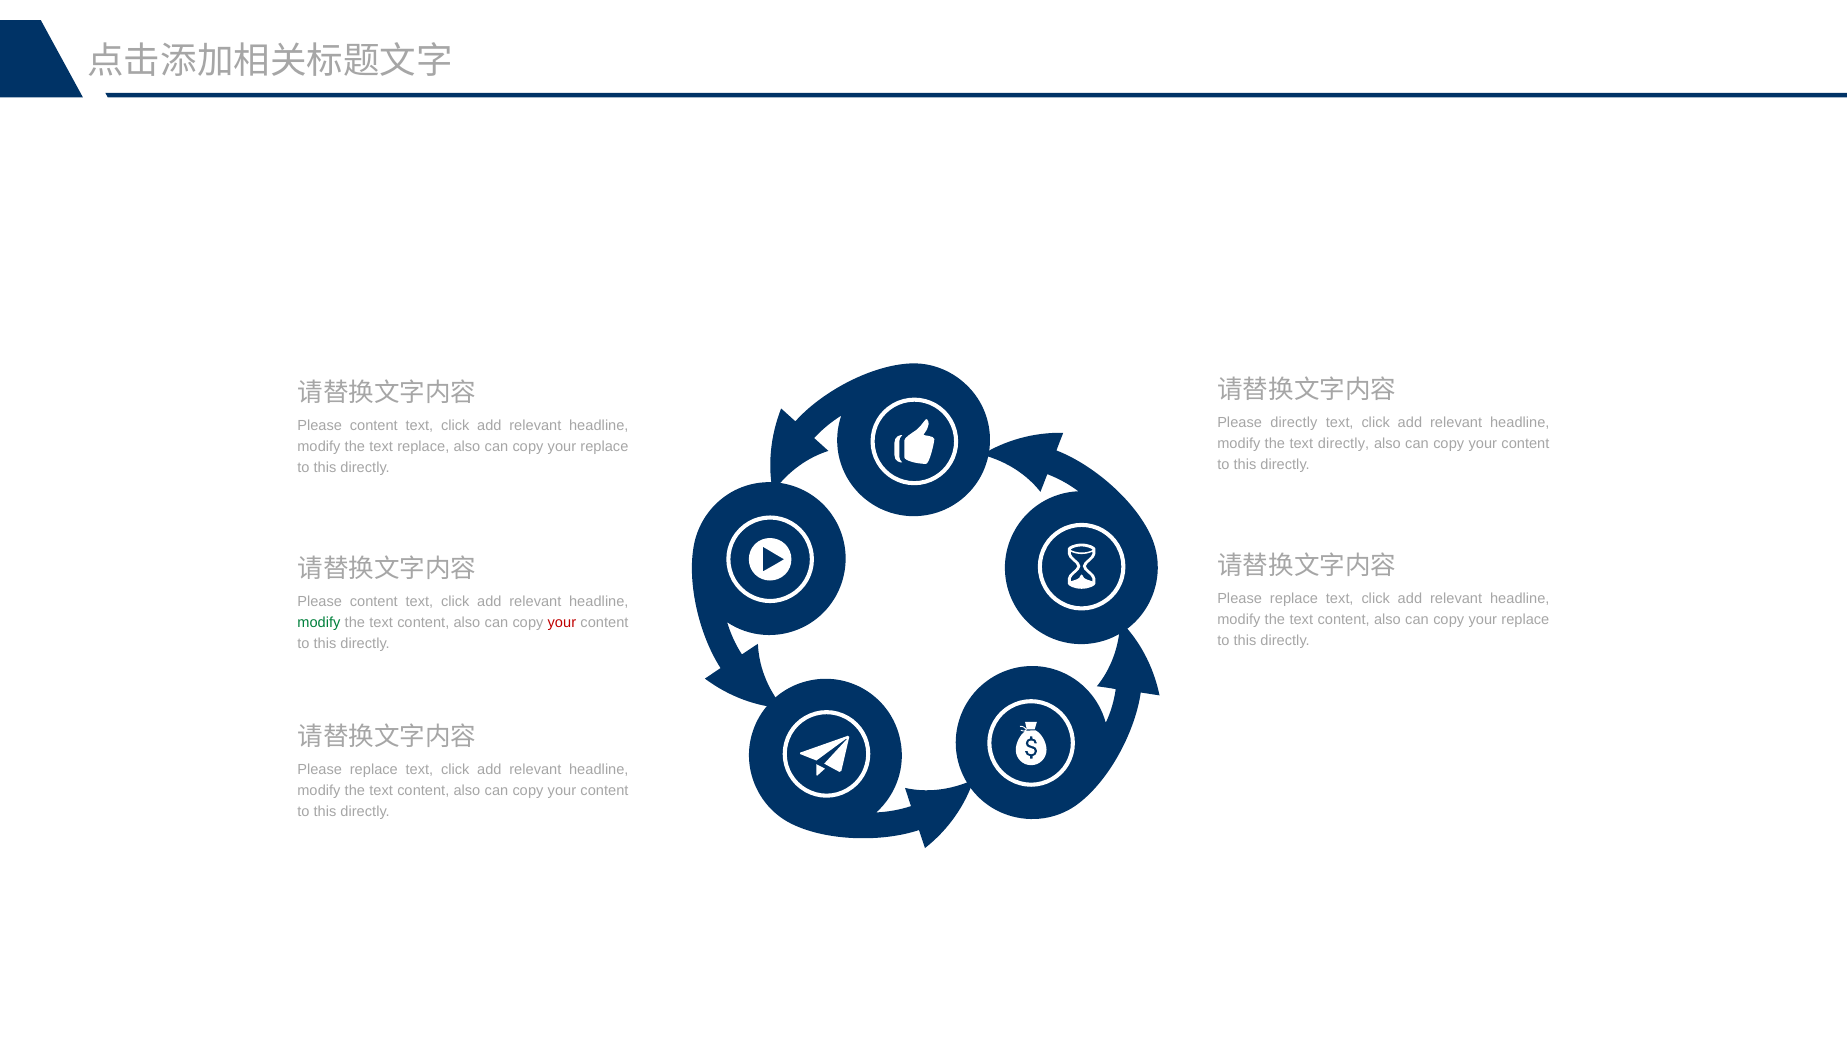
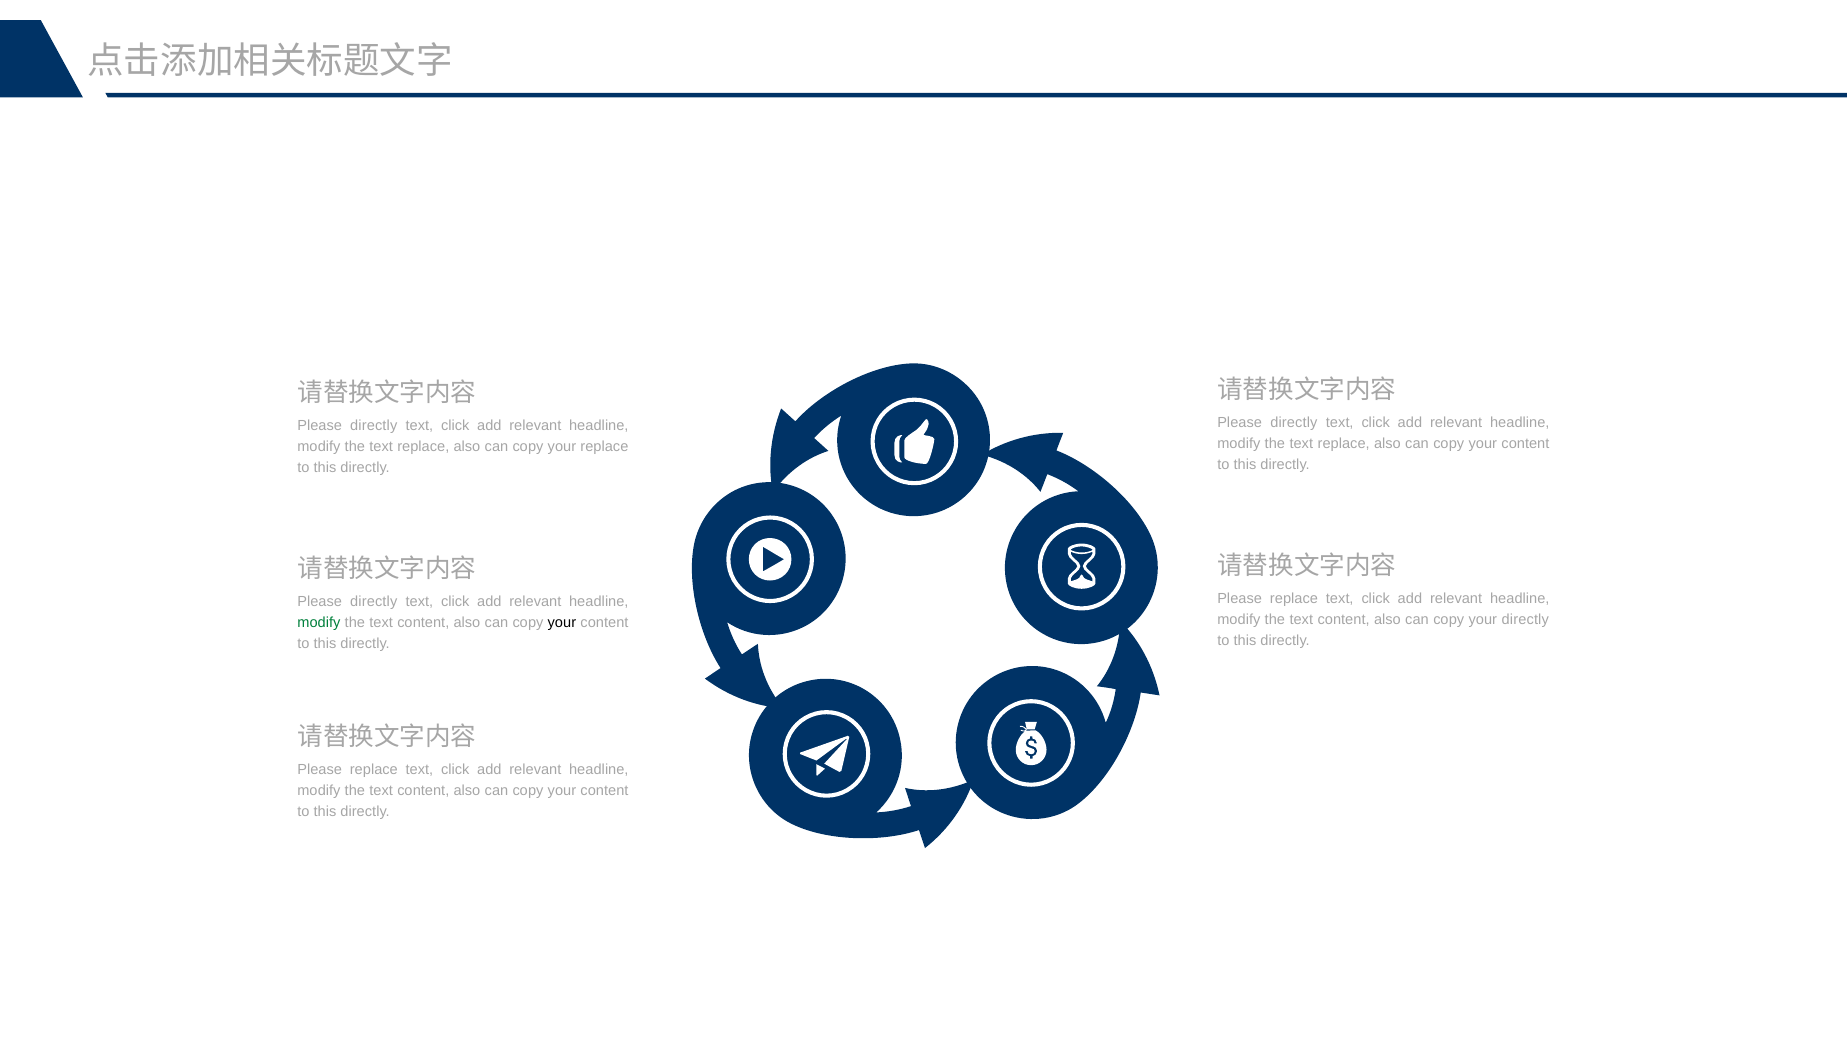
content: content -> directly (374, 425)
directly: directly -> replace (1344, 444)
content: content -> directly (374, 602)
replace: replace -> directly (1525, 620)
your colour: red -> black (562, 623)
